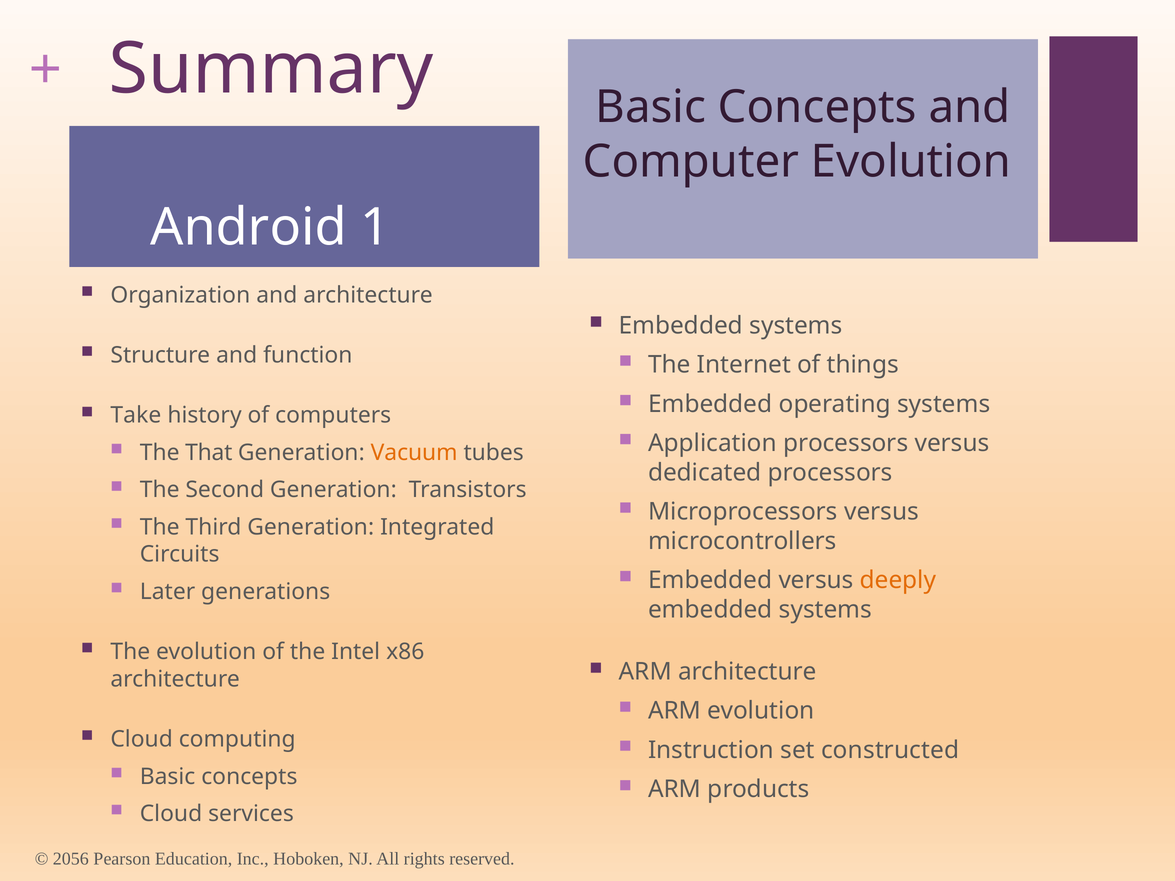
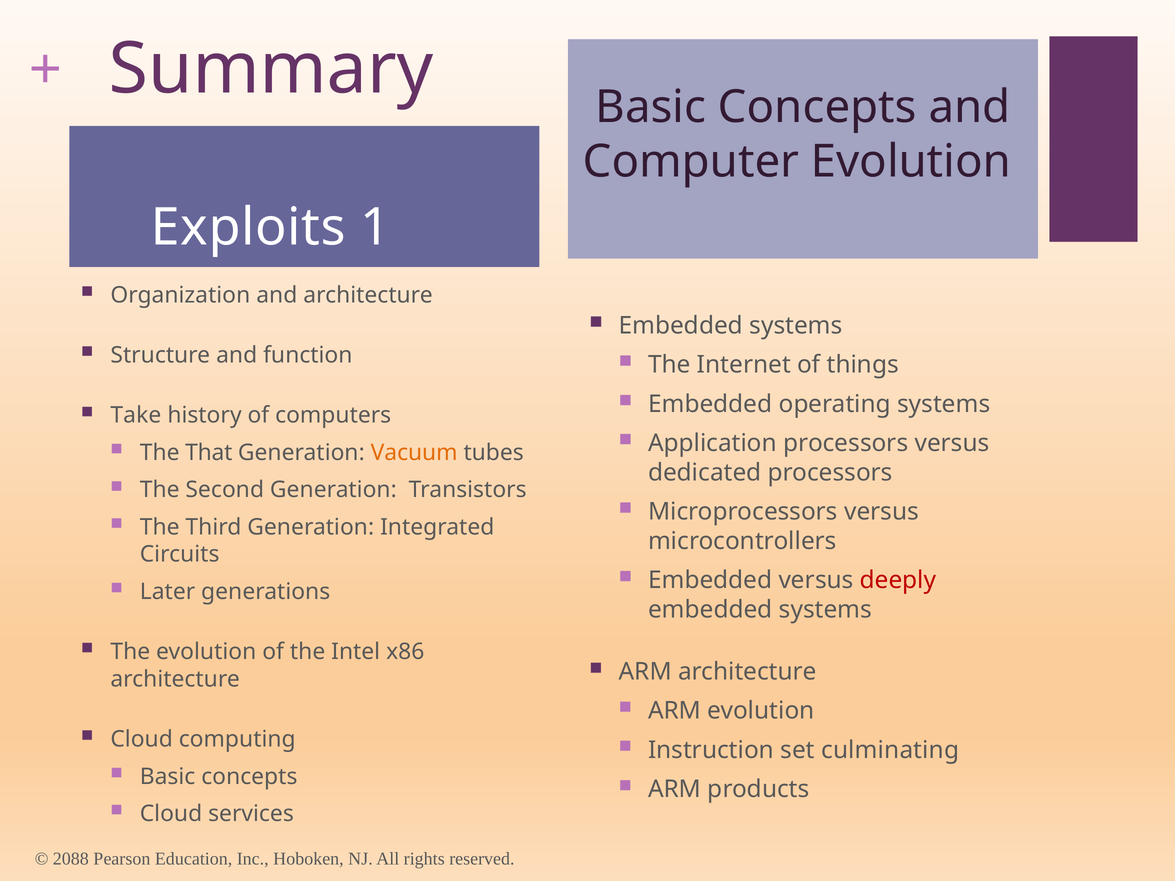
Android: Android -> Exploits (248, 228)
deeply colour: orange -> red (898, 580)
constructed: constructed -> culminating (890, 750)
2056: 2056 -> 2088 (71, 859)
